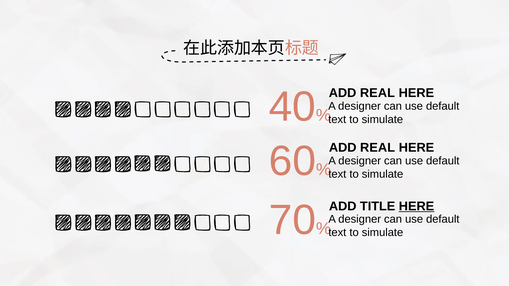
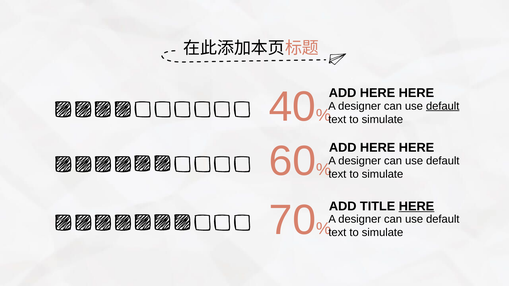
REAL: REAL -> HERE (378, 93)
default underline: none -> present (443, 106)
REAL: REAL -> HERE (378, 148)
